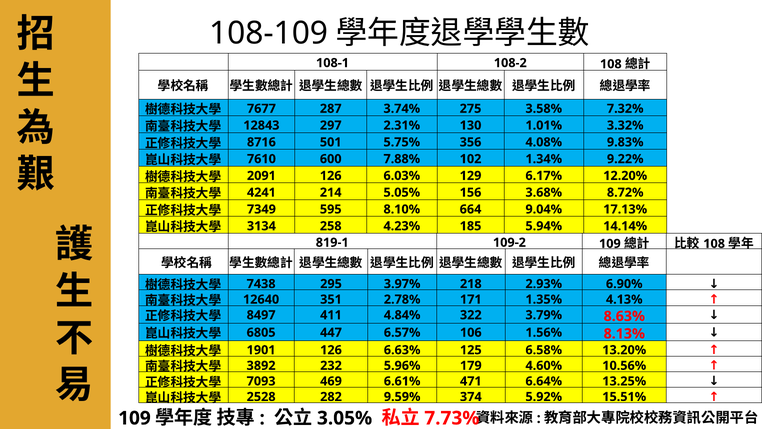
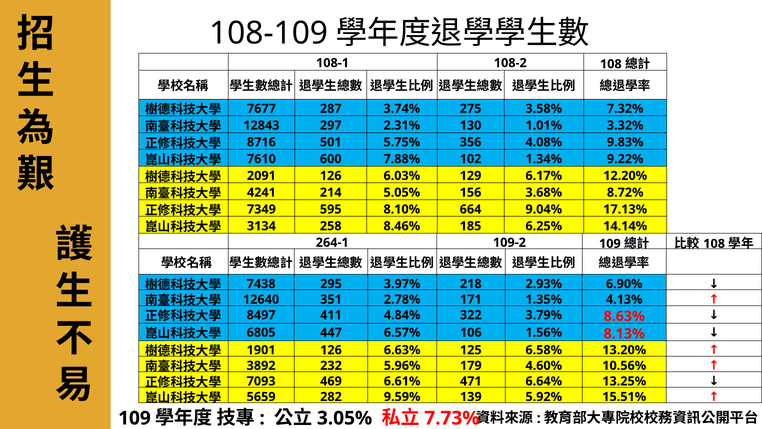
4.23%: 4.23% -> 8.46% (402, 226)
5.94%: 5.94% -> 6.25% (544, 226)
819-1: 819-1 -> 264-1 (332, 242)
2528: 2528 -> 5659 (261, 396)
374: 374 -> 139 (471, 396)
